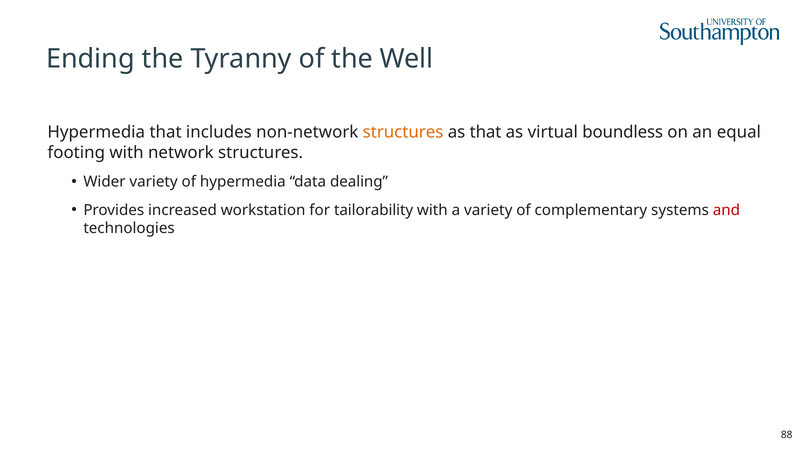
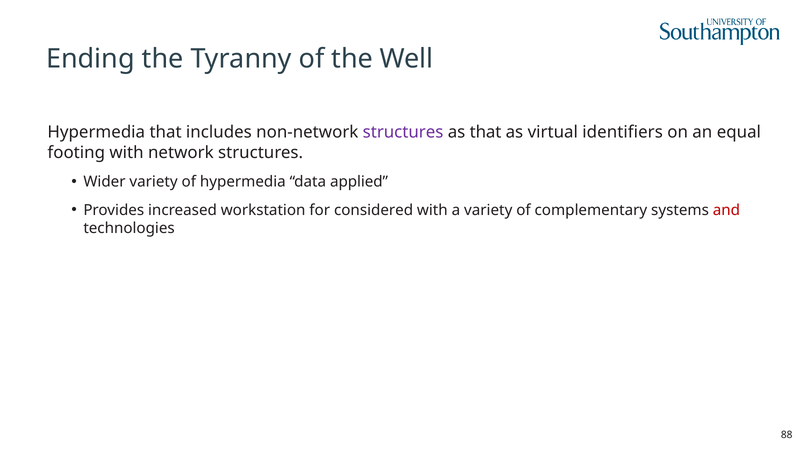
structures colour: orange -> purple (403, 132)
boundless: boundless -> identifiers (623, 132)
dealing: dealing -> applied (359, 182)
tailorability: tailorability -> considered (374, 210)
